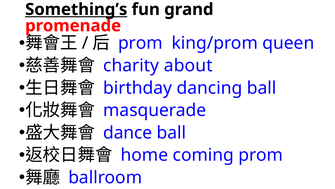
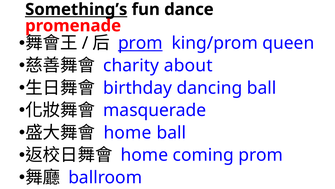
grand: grand -> dance (189, 9)
prom underline: none -> present (140, 43)
dance: dance -> home (128, 132)
